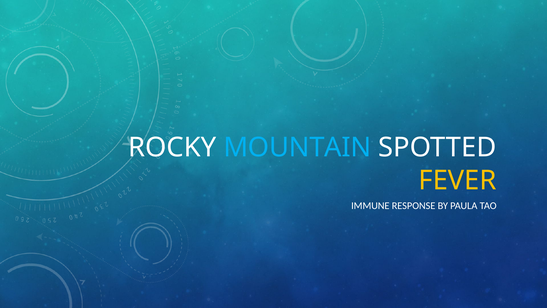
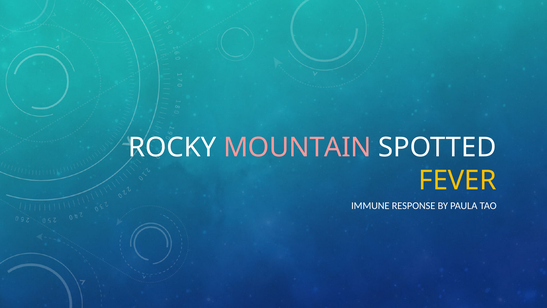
MOUNTAIN colour: light blue -> pink (297, 147)
